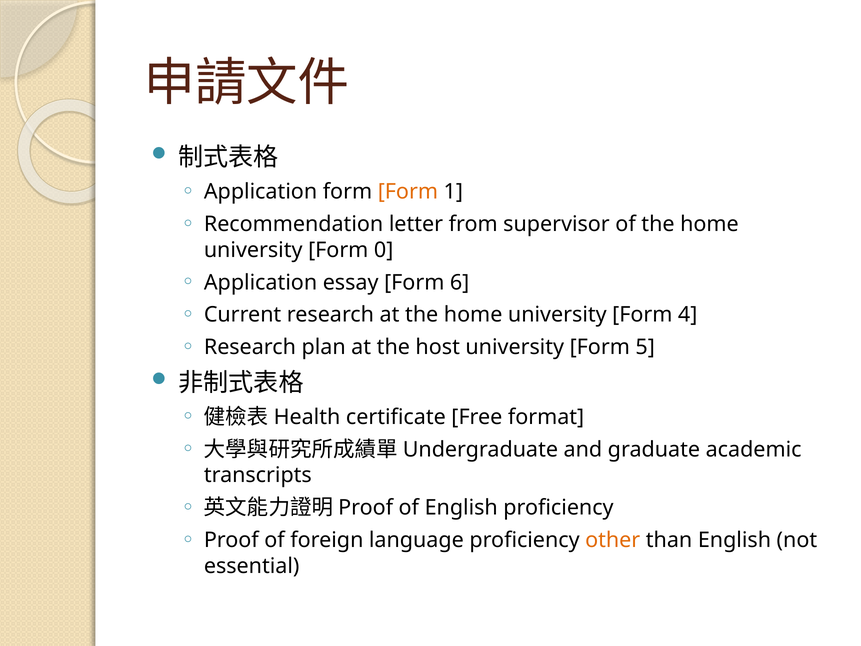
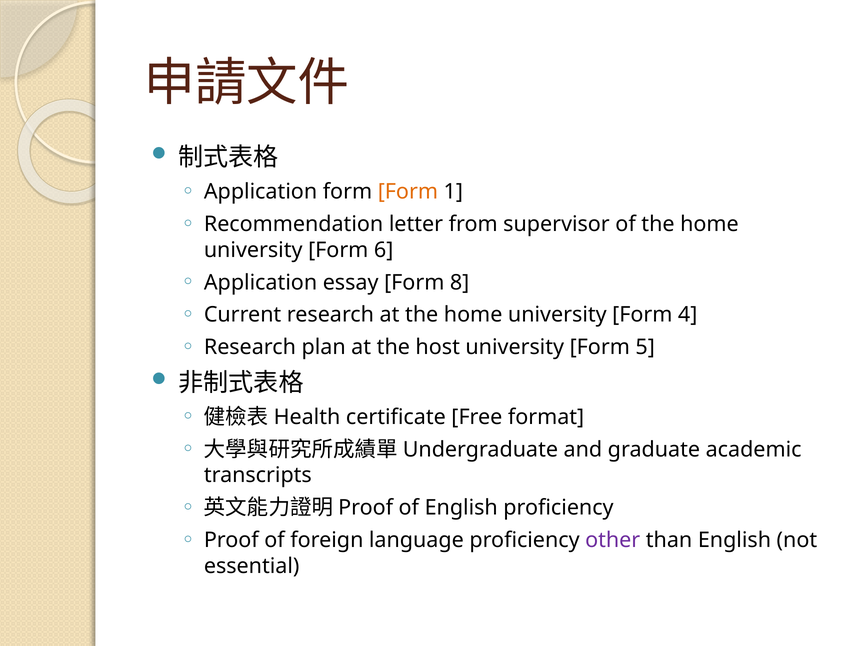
0: 0 -> 6 (384, 250)
6: 6 -> 8 (460, 282)
other colour: orange -> purple (613, 540)
